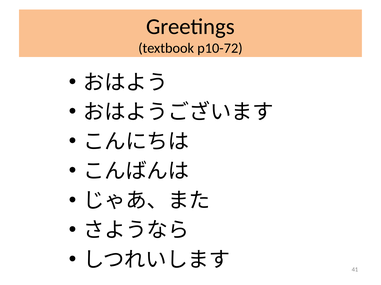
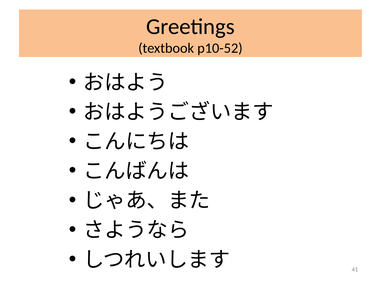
p10-72: p10-72 -> p10-52 (220, 48)
